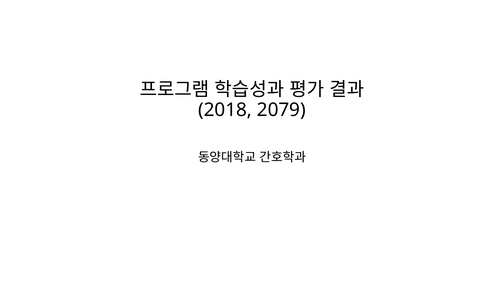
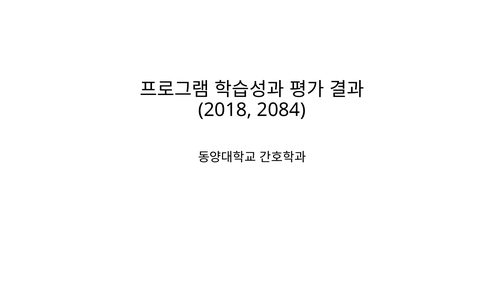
2079: 2079 -> 2084 (281, 110)
